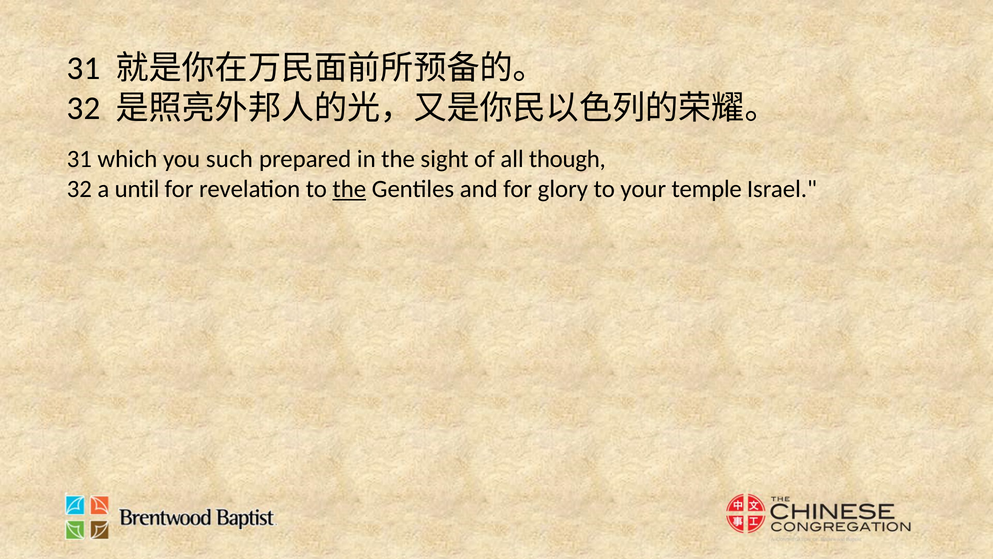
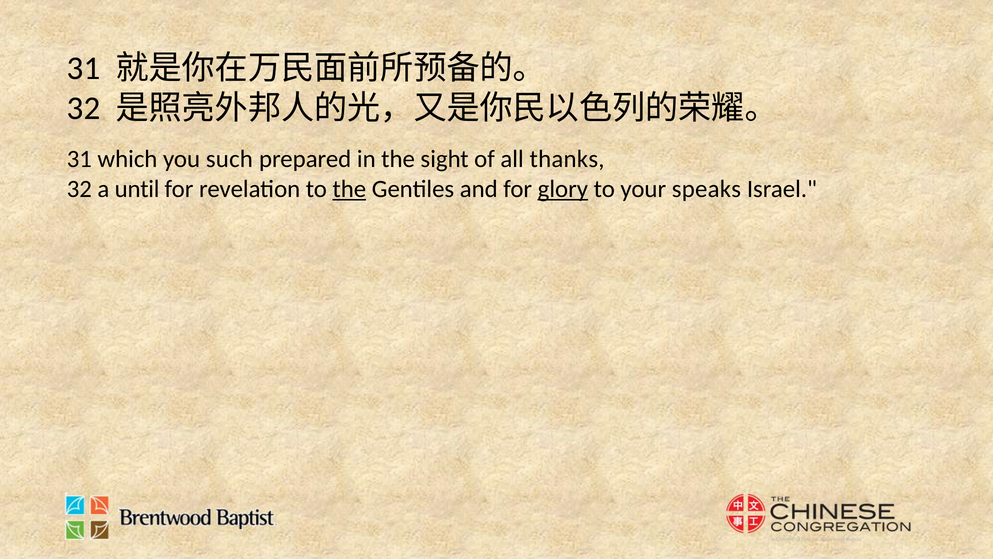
though: though -> thanks (567, 159)
glory underline: none -> present (563, 189)
temple: temple -> speaks (706, 189)
